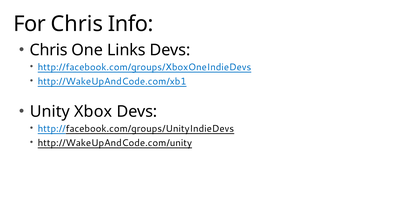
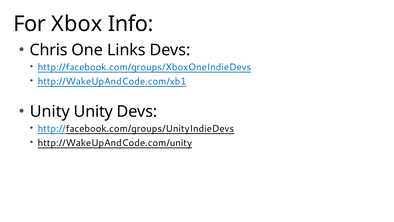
For Chris: Chris -> Xbox (77, 24)
Unity Xbox: Xbox -> Unity (93, 111)
